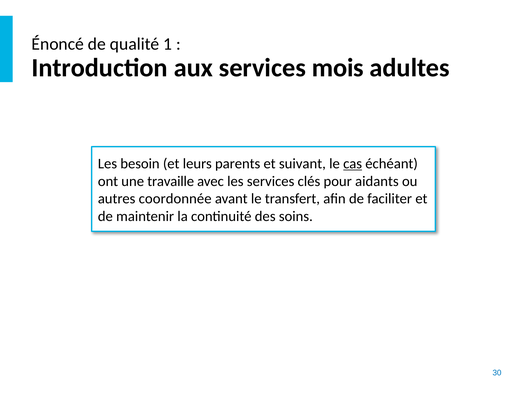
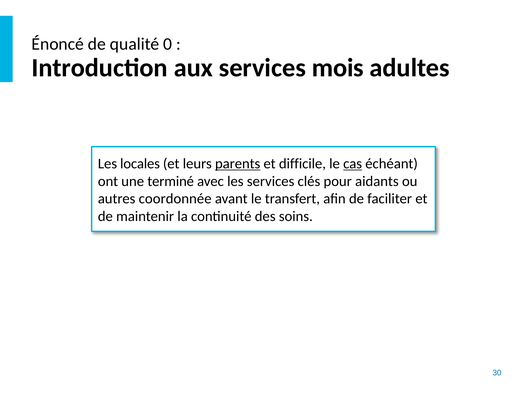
1: 1 -> 0 (168, 44)
besoin: besoin -> locales (140, 164)
parents underline: none -> present (238, 164)
suivant: suivant -> difficile (302, 164)
travaille: travaille -> terminé (171, 181)
